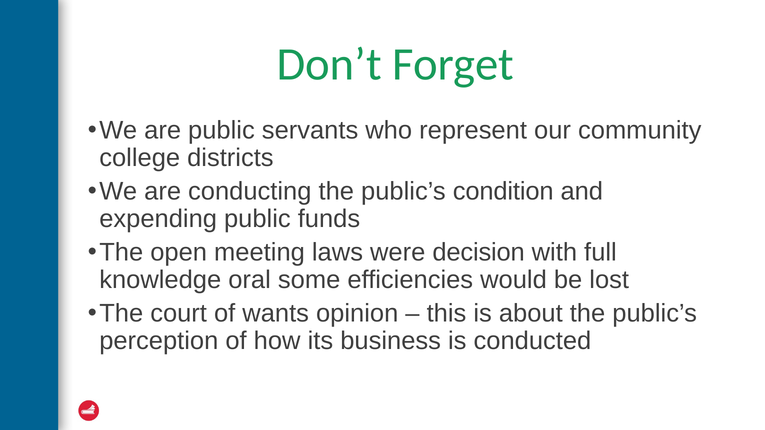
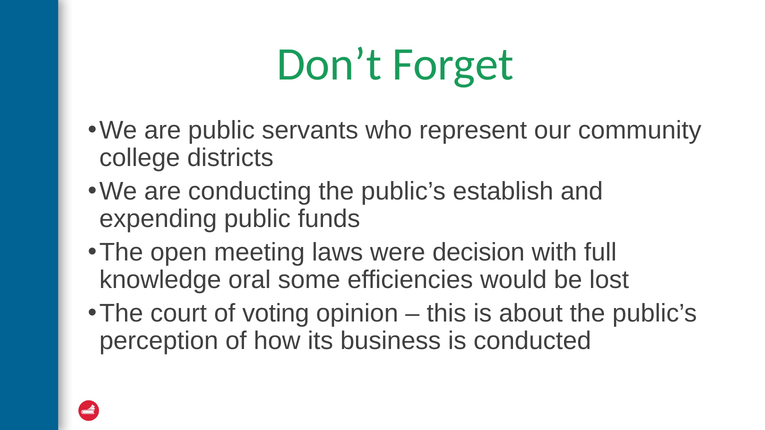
condition: condition -> establish (503, 191)
wants: wants -> voting (276, 314)
